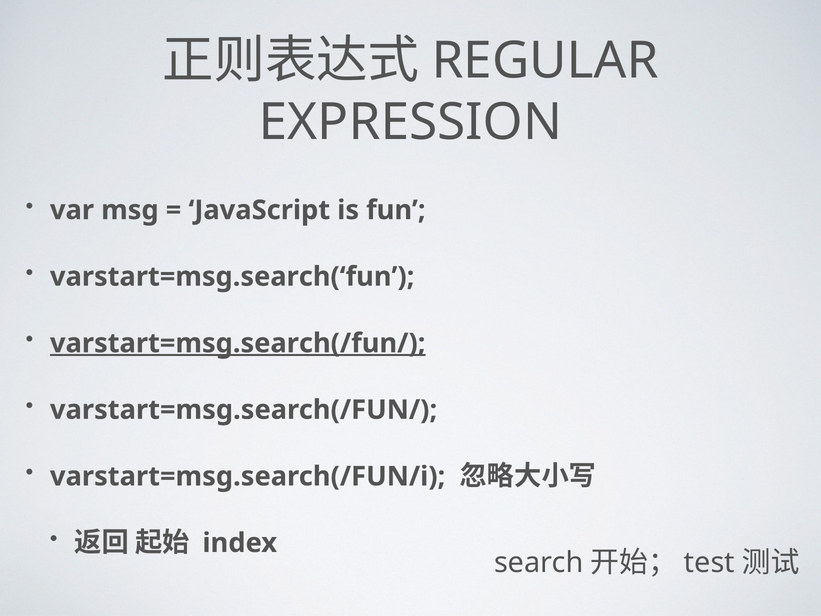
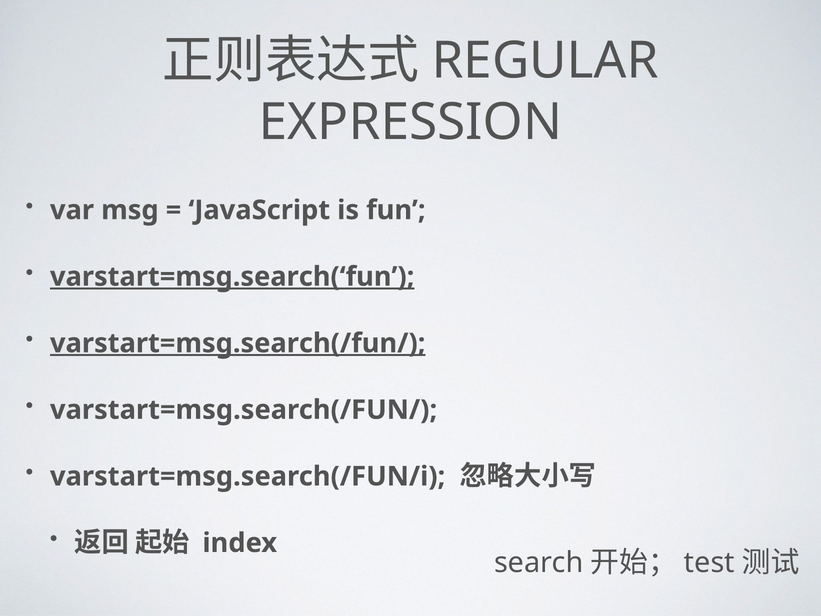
varstart=msg.search(‘fun underline: none -> present (232, 277)
